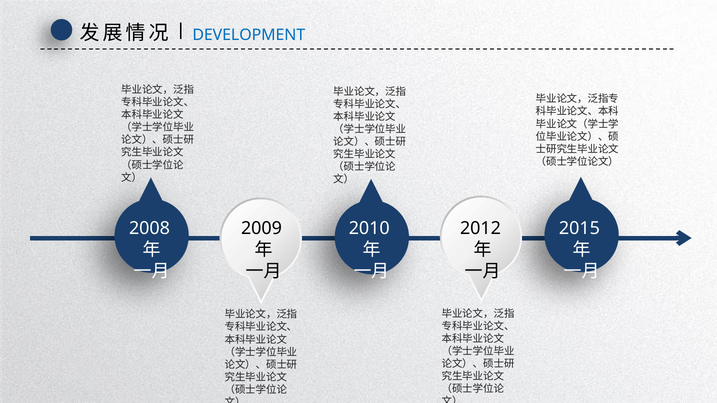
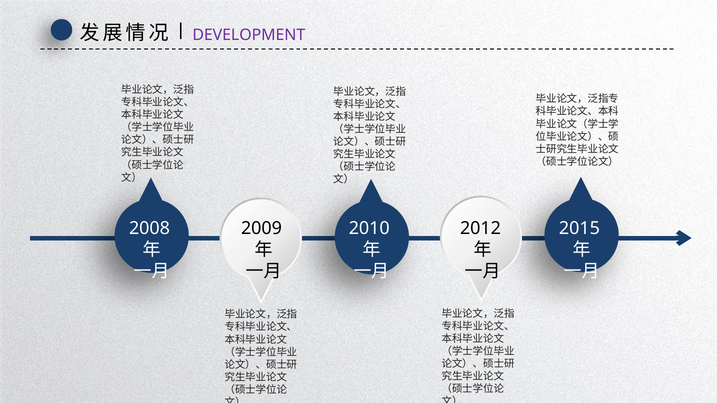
DEVELOPMENT colour: blue -> purple (249, 35)
